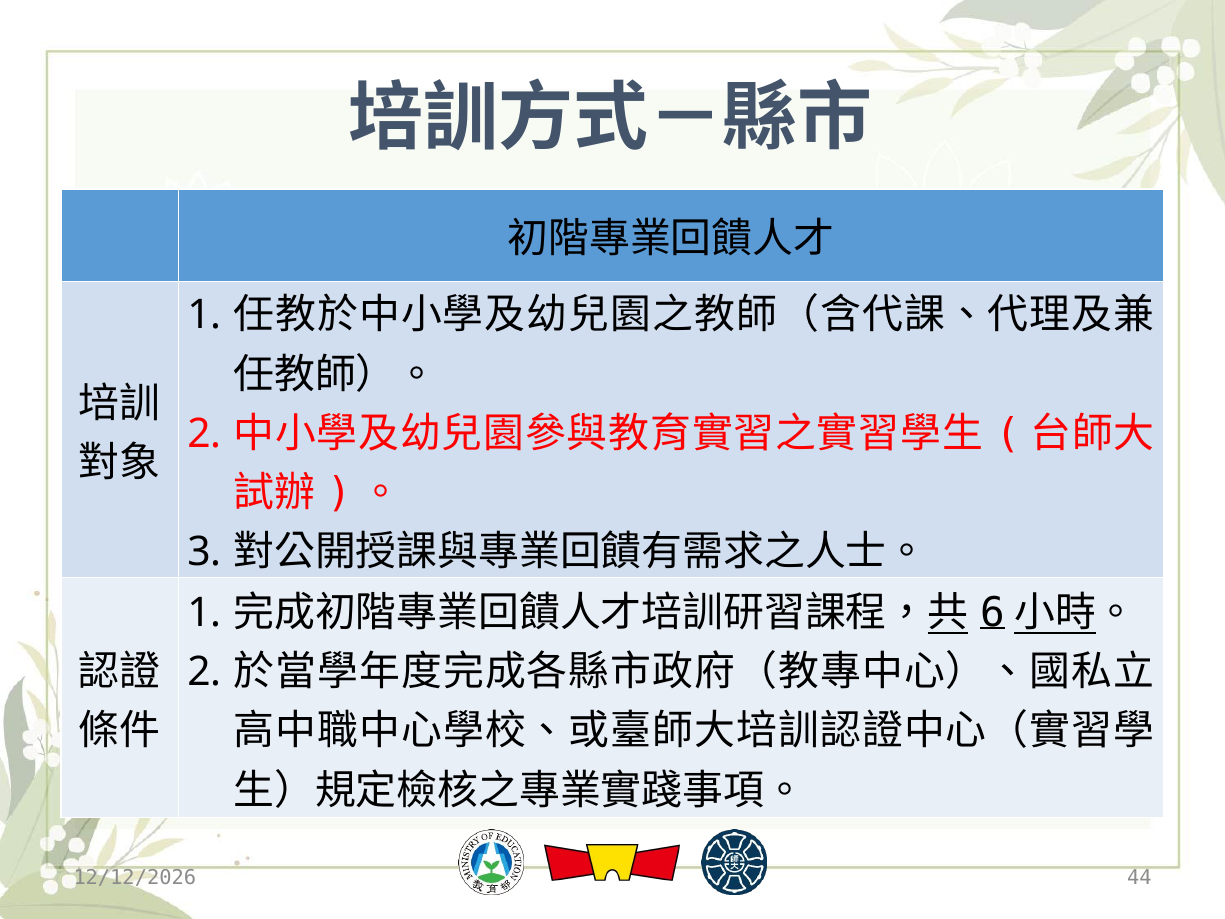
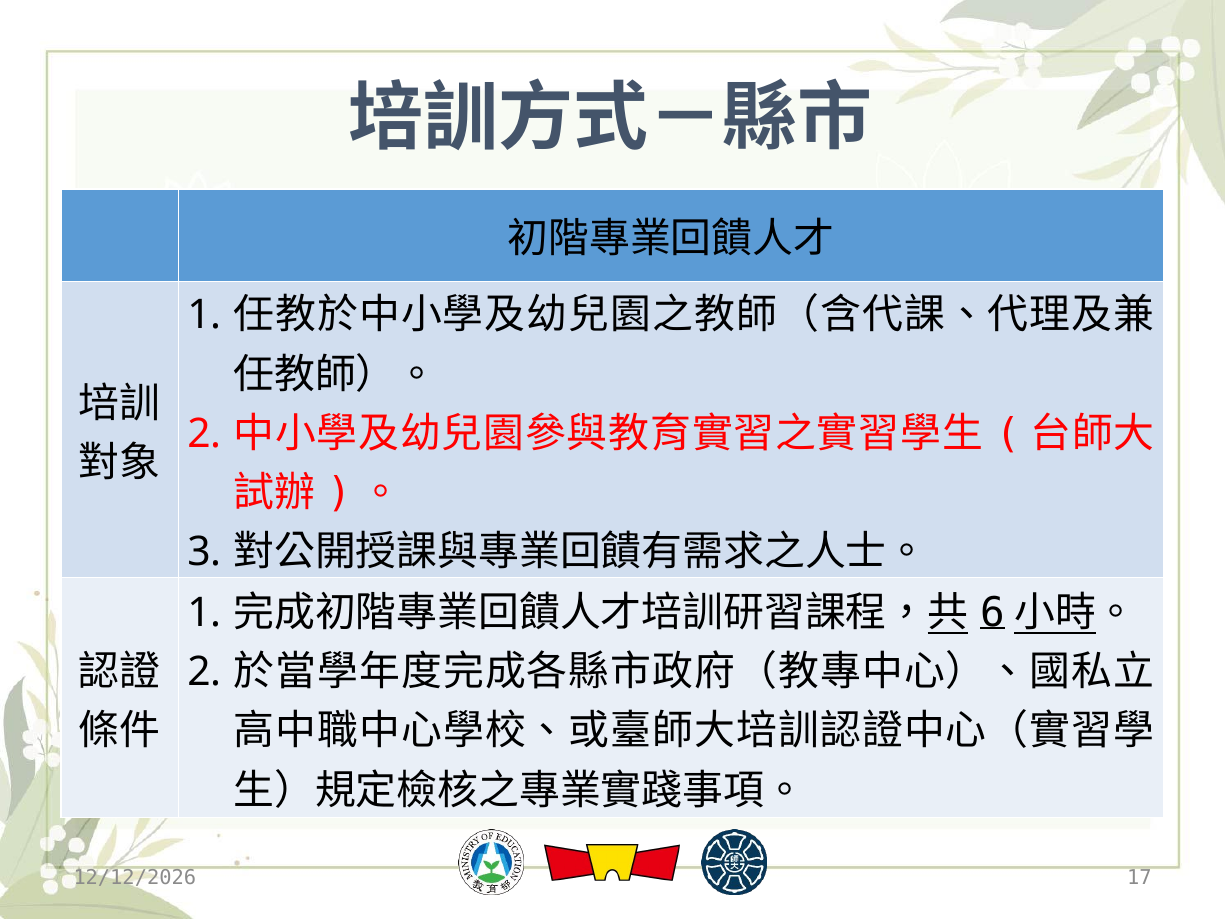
44: 44 -> 17 (1139, 877)
